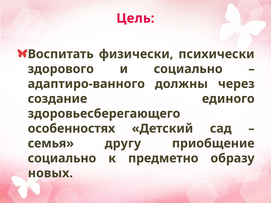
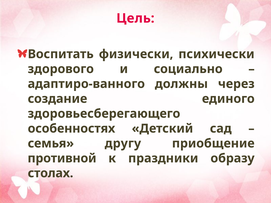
социально: социально -> противной (62, 158)
предметно: предметно -> праздники (163, 158)
новых: новых -> столах (50, 173)
